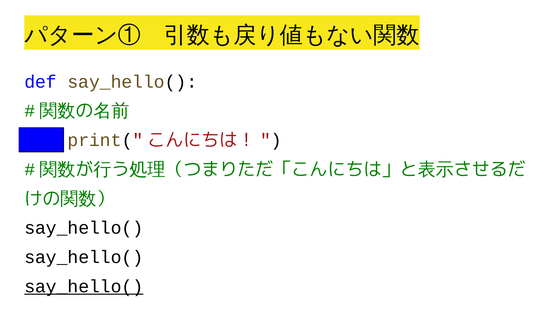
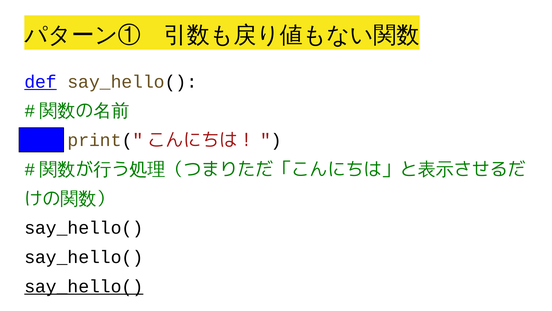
def underline: none -> present (41, 82)
